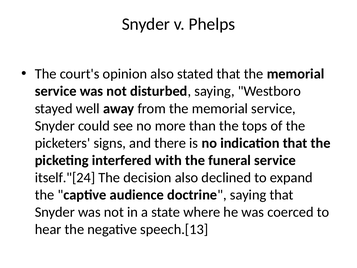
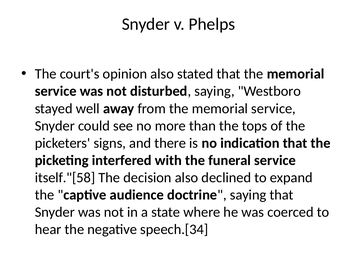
itself."[24: itself."[24 -> itself."[58 (65, 177)
speech.[13: speech.[13 -> speech.[34 (174, 229)
